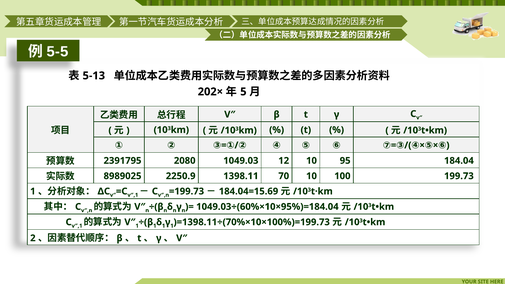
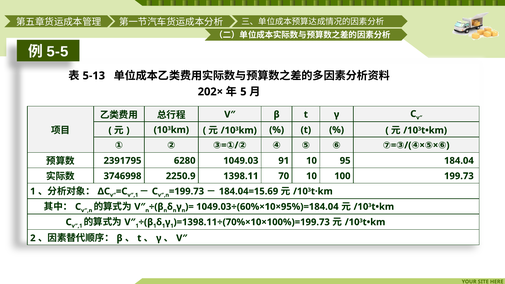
2080: 2080 -> 6280 (185, 161)
12: 12 -> 91 (284, 161)
8989025: 8989025 -> 3746998 (123, 176)
